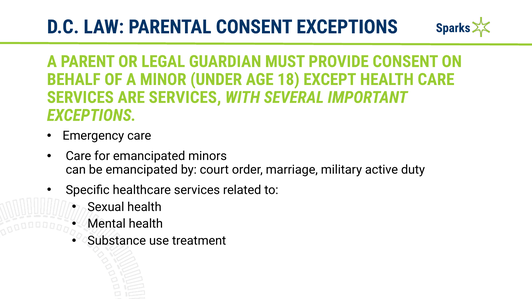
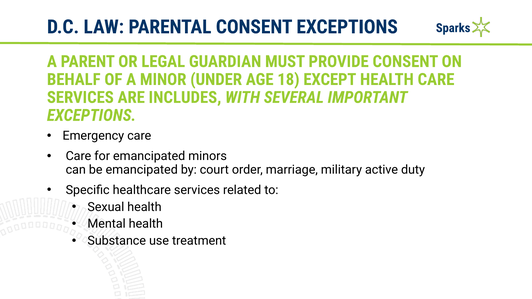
ARE SERVICES: SERVICES -> INCLUDES (185, 97)
